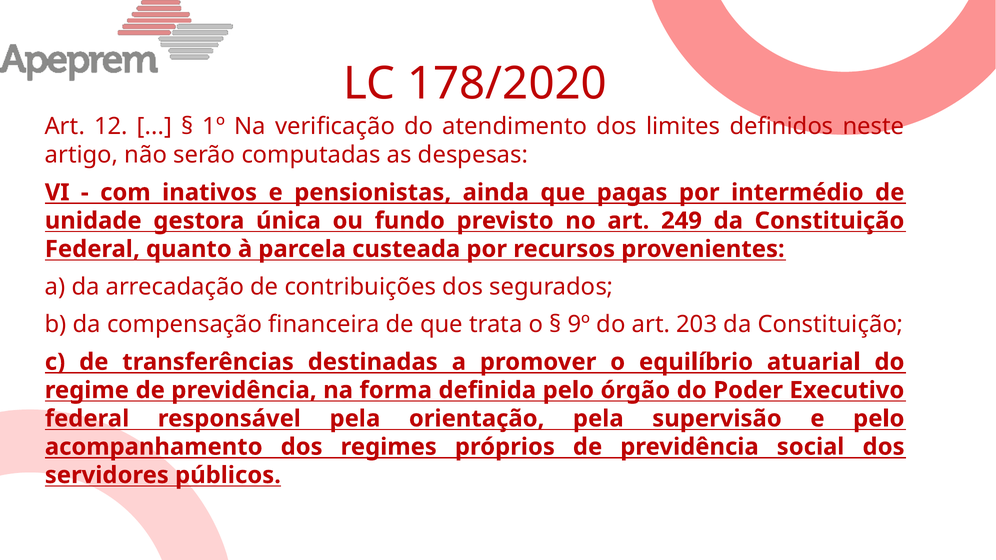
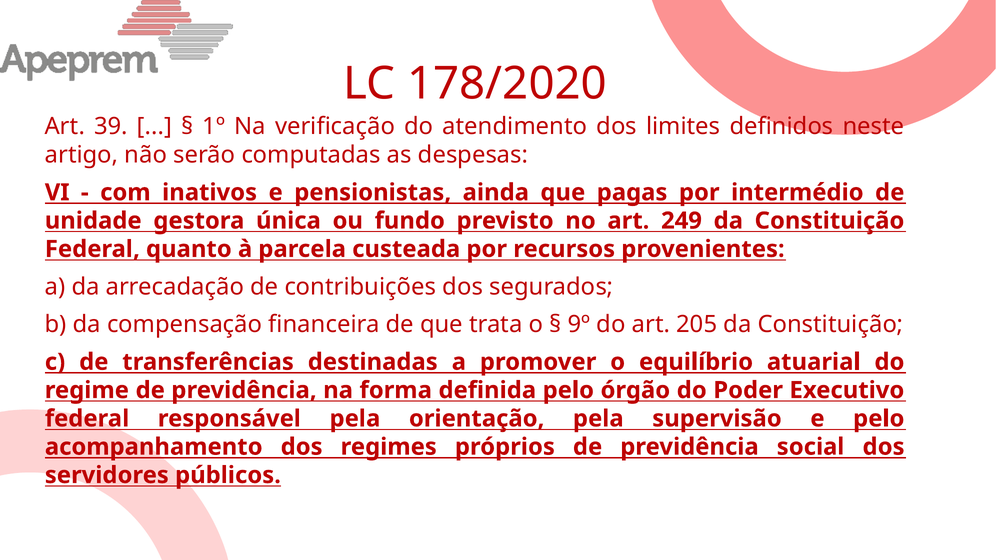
12: 12 -> 39 (111, 127)
203: 203 -> 205 (697, 324)
